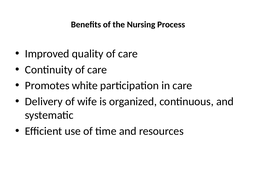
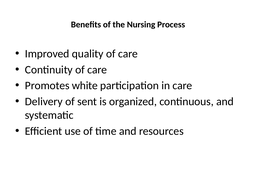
wife: wife -> sent (87, 102)
